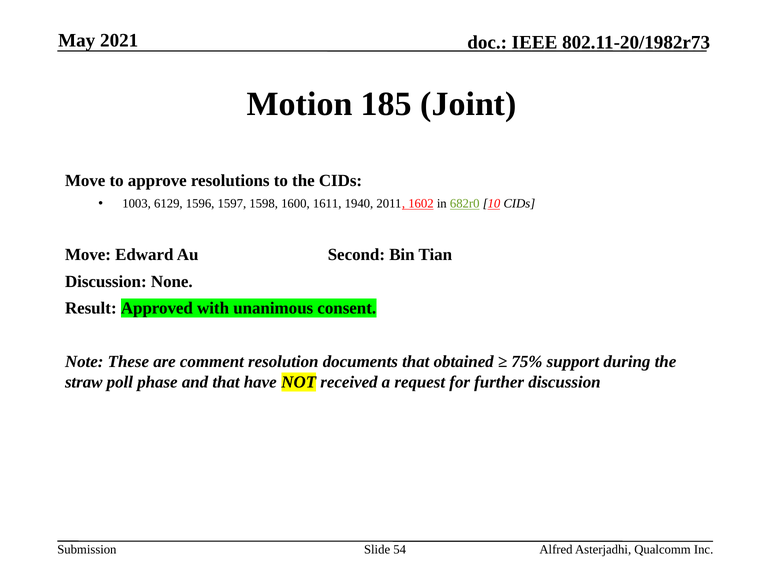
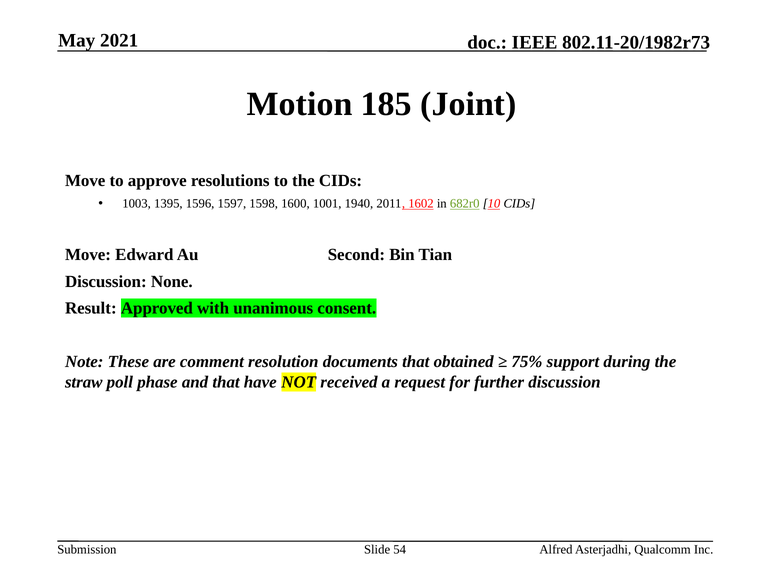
6129: 6129 -> 1395 (168, 204)
1611: 1611 -> 1001 (327, 204)
